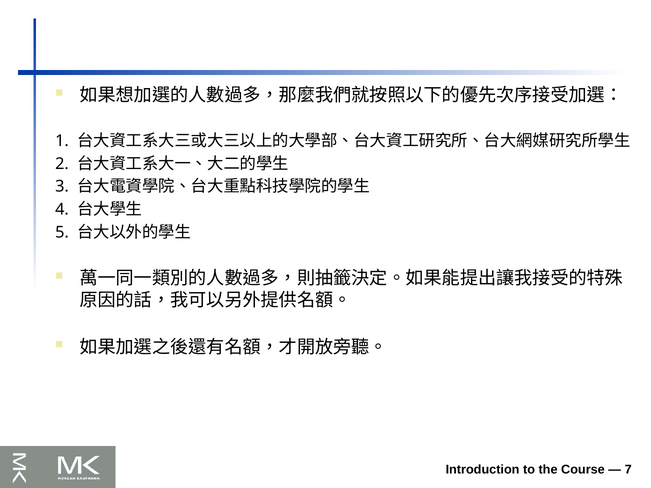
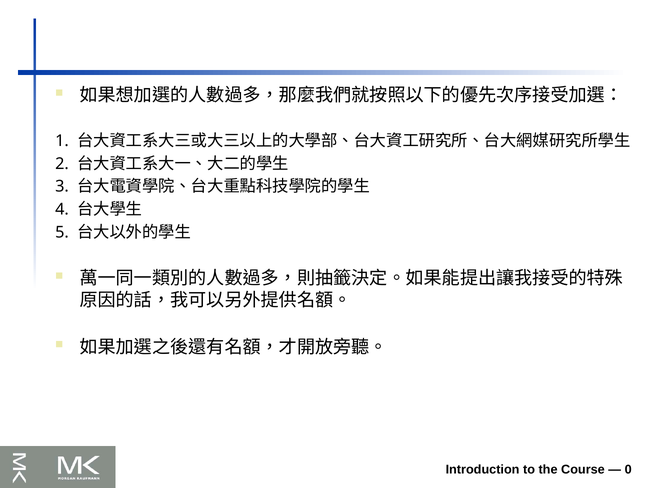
7: 7 -> 0 (628, 470)
